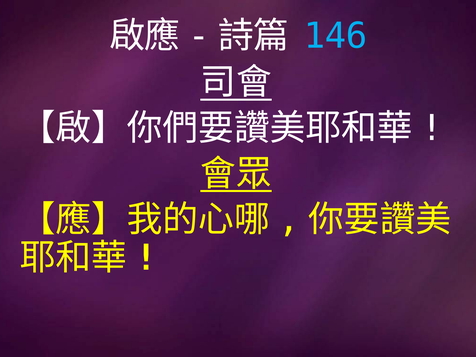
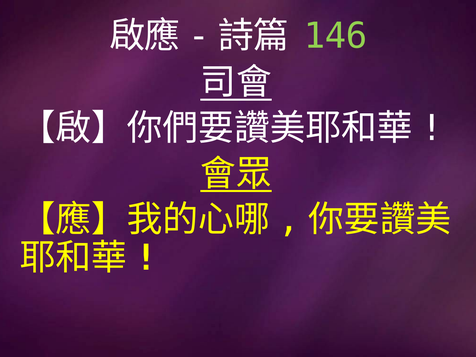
146 colour: light blue -> light green (336, 36)
